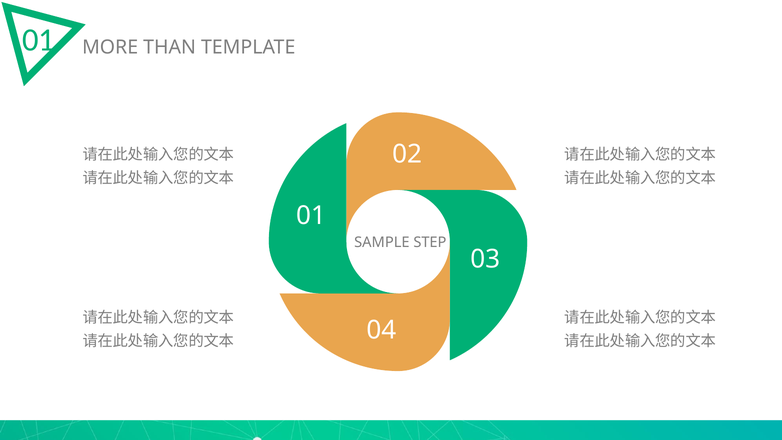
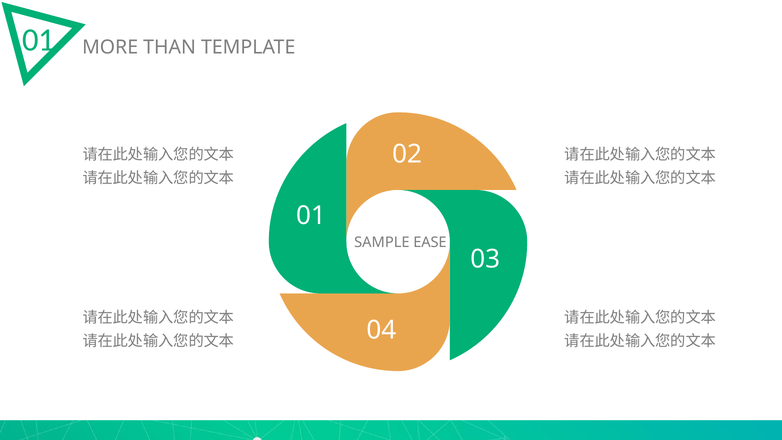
STEP: STEP -> EASE (430, 242)
